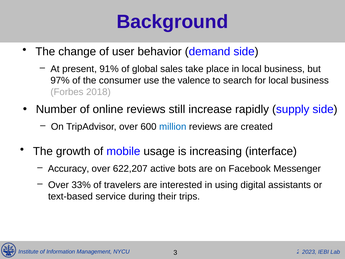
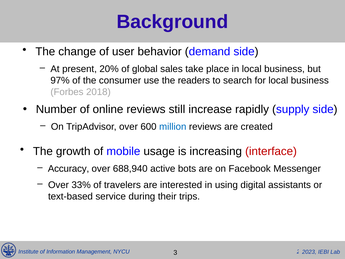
91%: 91% -> 20% (109, 69)
valence: valence -> readers (194, 80)
interface colour: black -> red (271, 151)
622,207: 622,207 -> 688,940 (130, 169)
